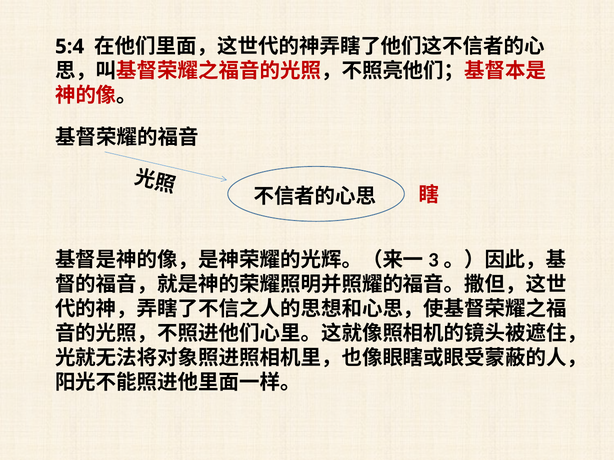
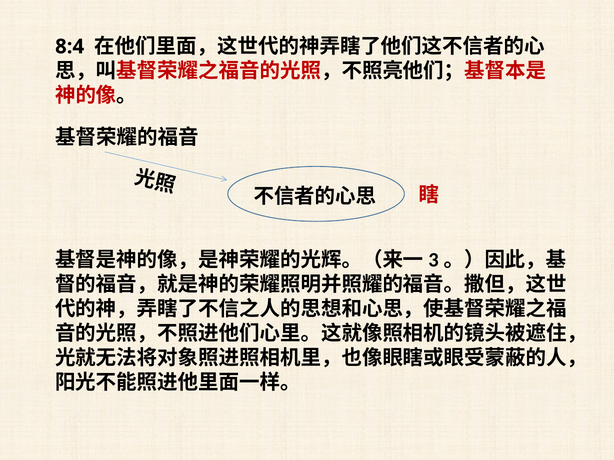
5:4: 5:4 -> 8:4 (70, 47)
